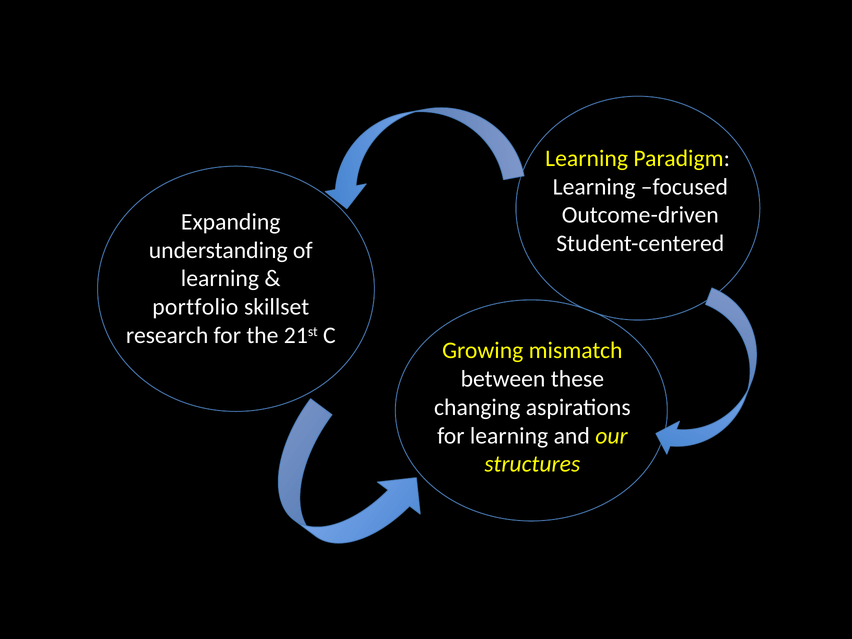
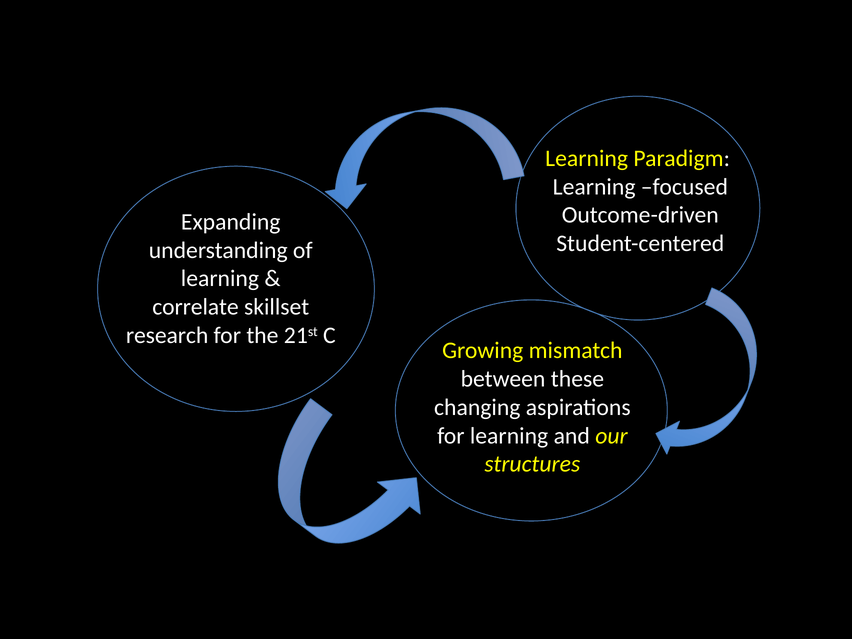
portfolio: portfolio -> correlate (195, 307)
